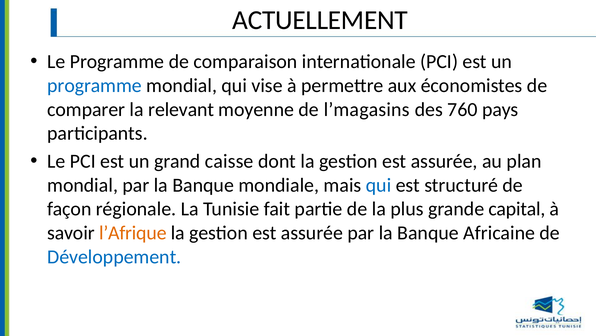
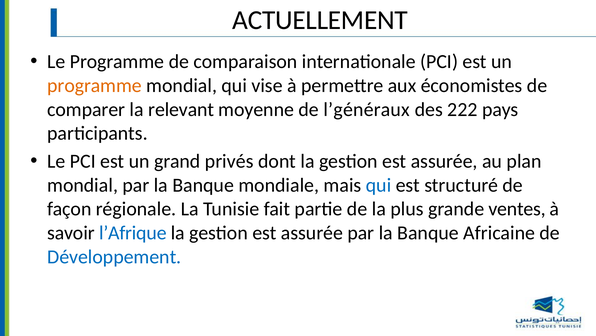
programme colour: blue -> orange (94, 85)
l’magasins: l’magasins -> l’généraux (367, 109)
760: 760 -> 222 (462, 109)
caisse: caisse -> privés (229, 161)
capital: capital -> ventes (517, 209)
l’Afrique colour: orange -> blue (133, 232)
